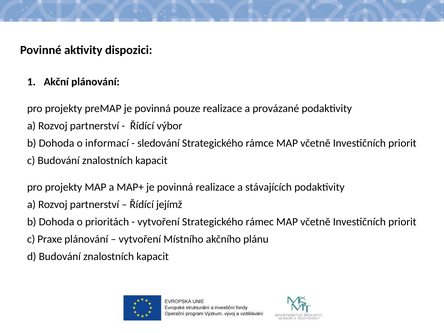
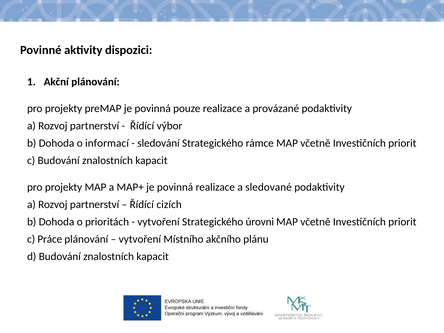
stávajících: stávajících -> sledované (268, 187)
jejímž: jejímž -> cizích (169, 204)
rámec: rámec -> úrovni (260, 222)
Praxe: Praxe -> Práce (50, 239)
